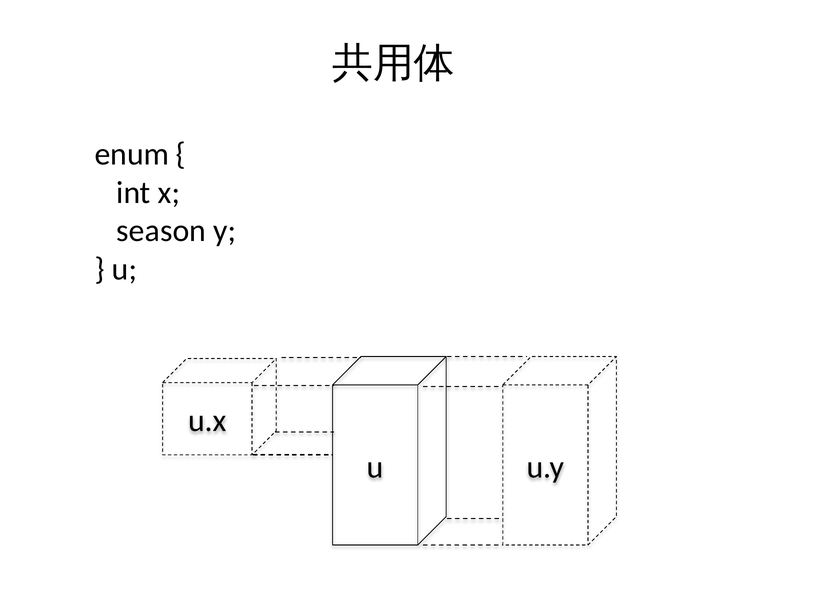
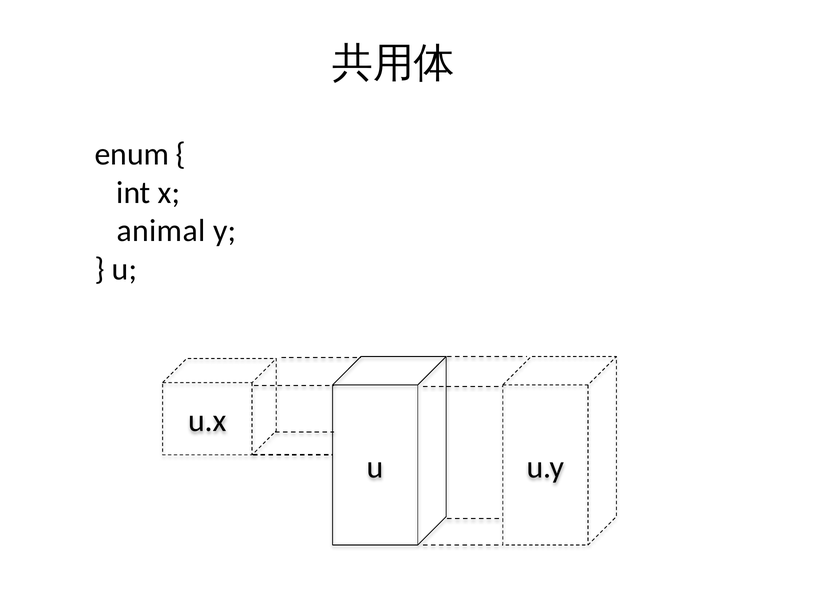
season: season -> animal (161, 231)
